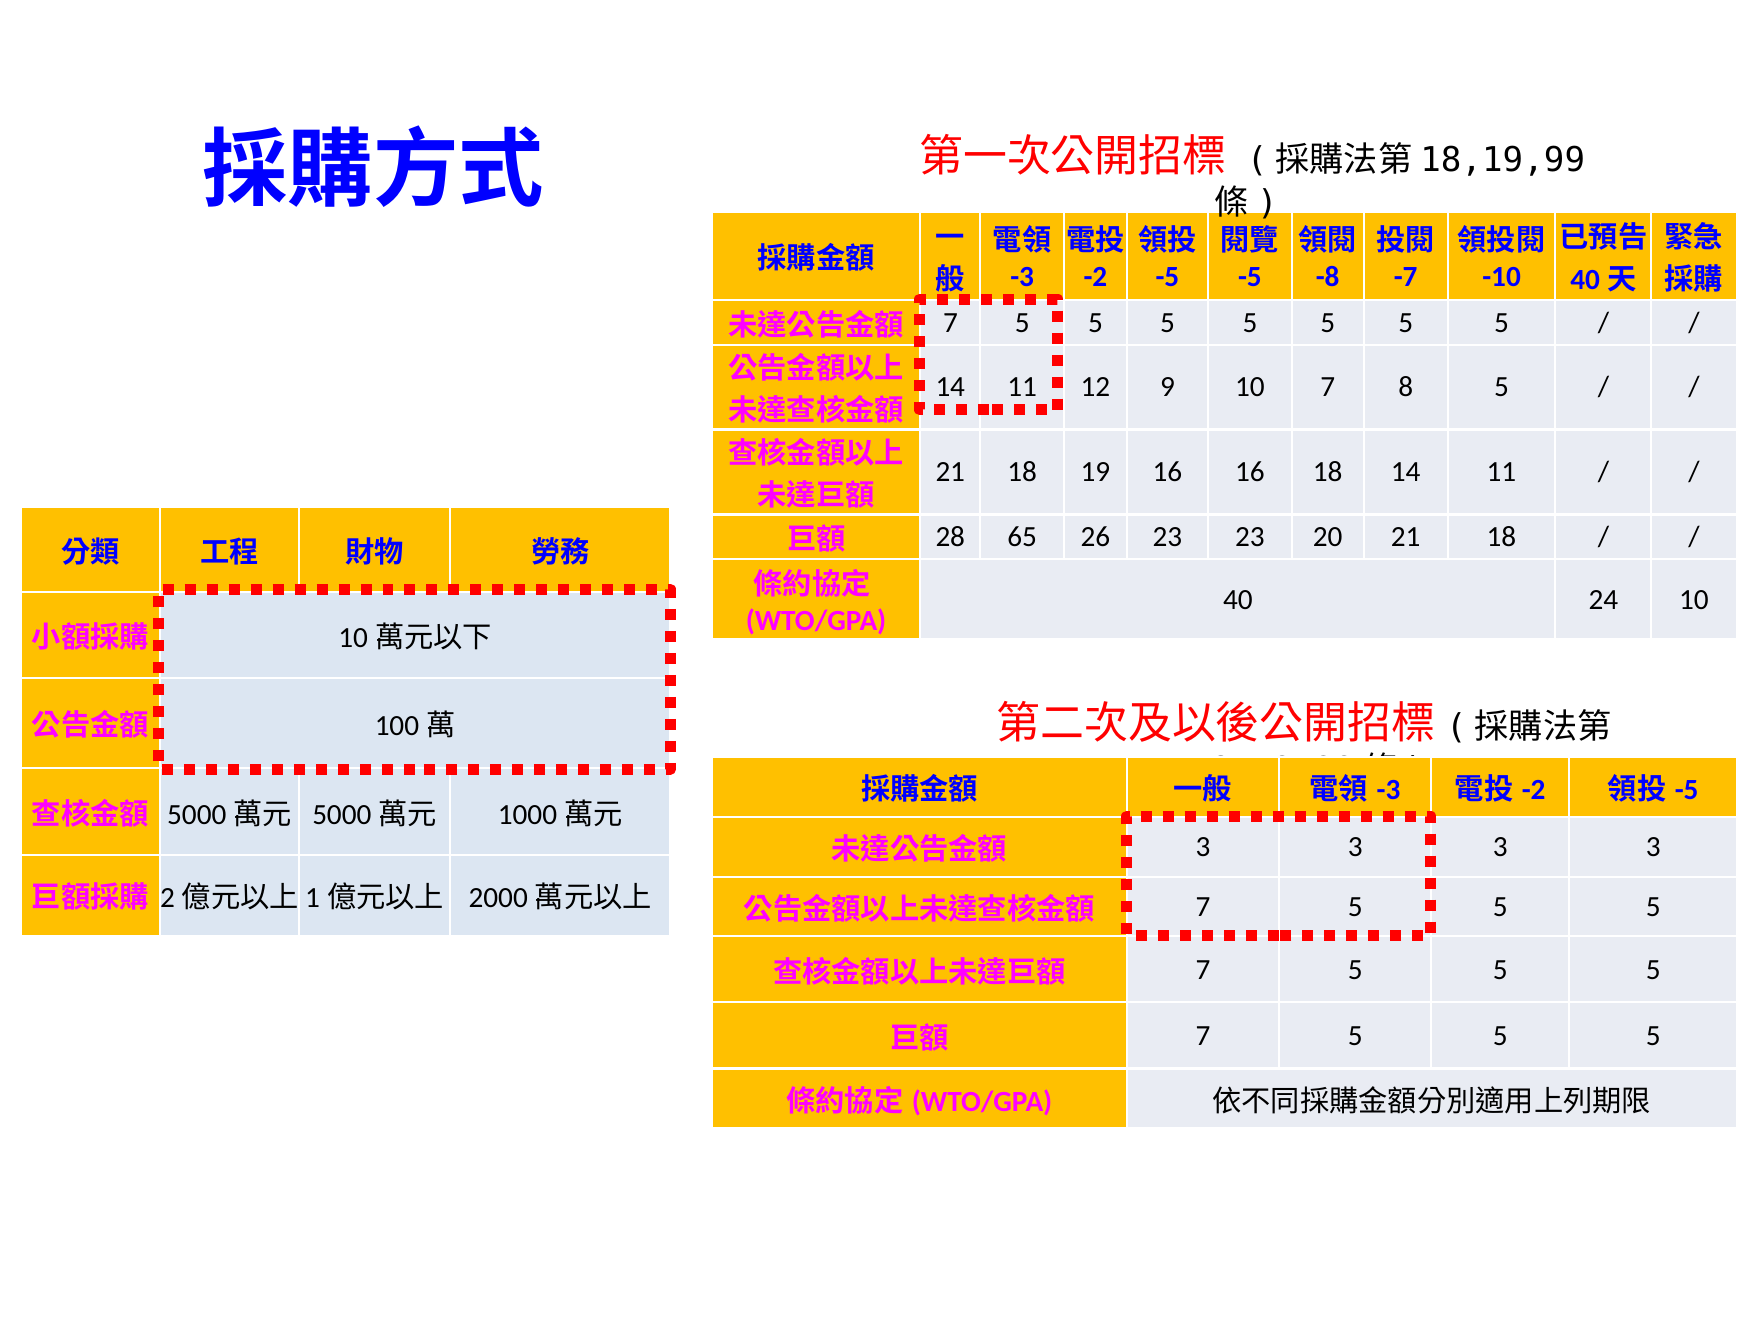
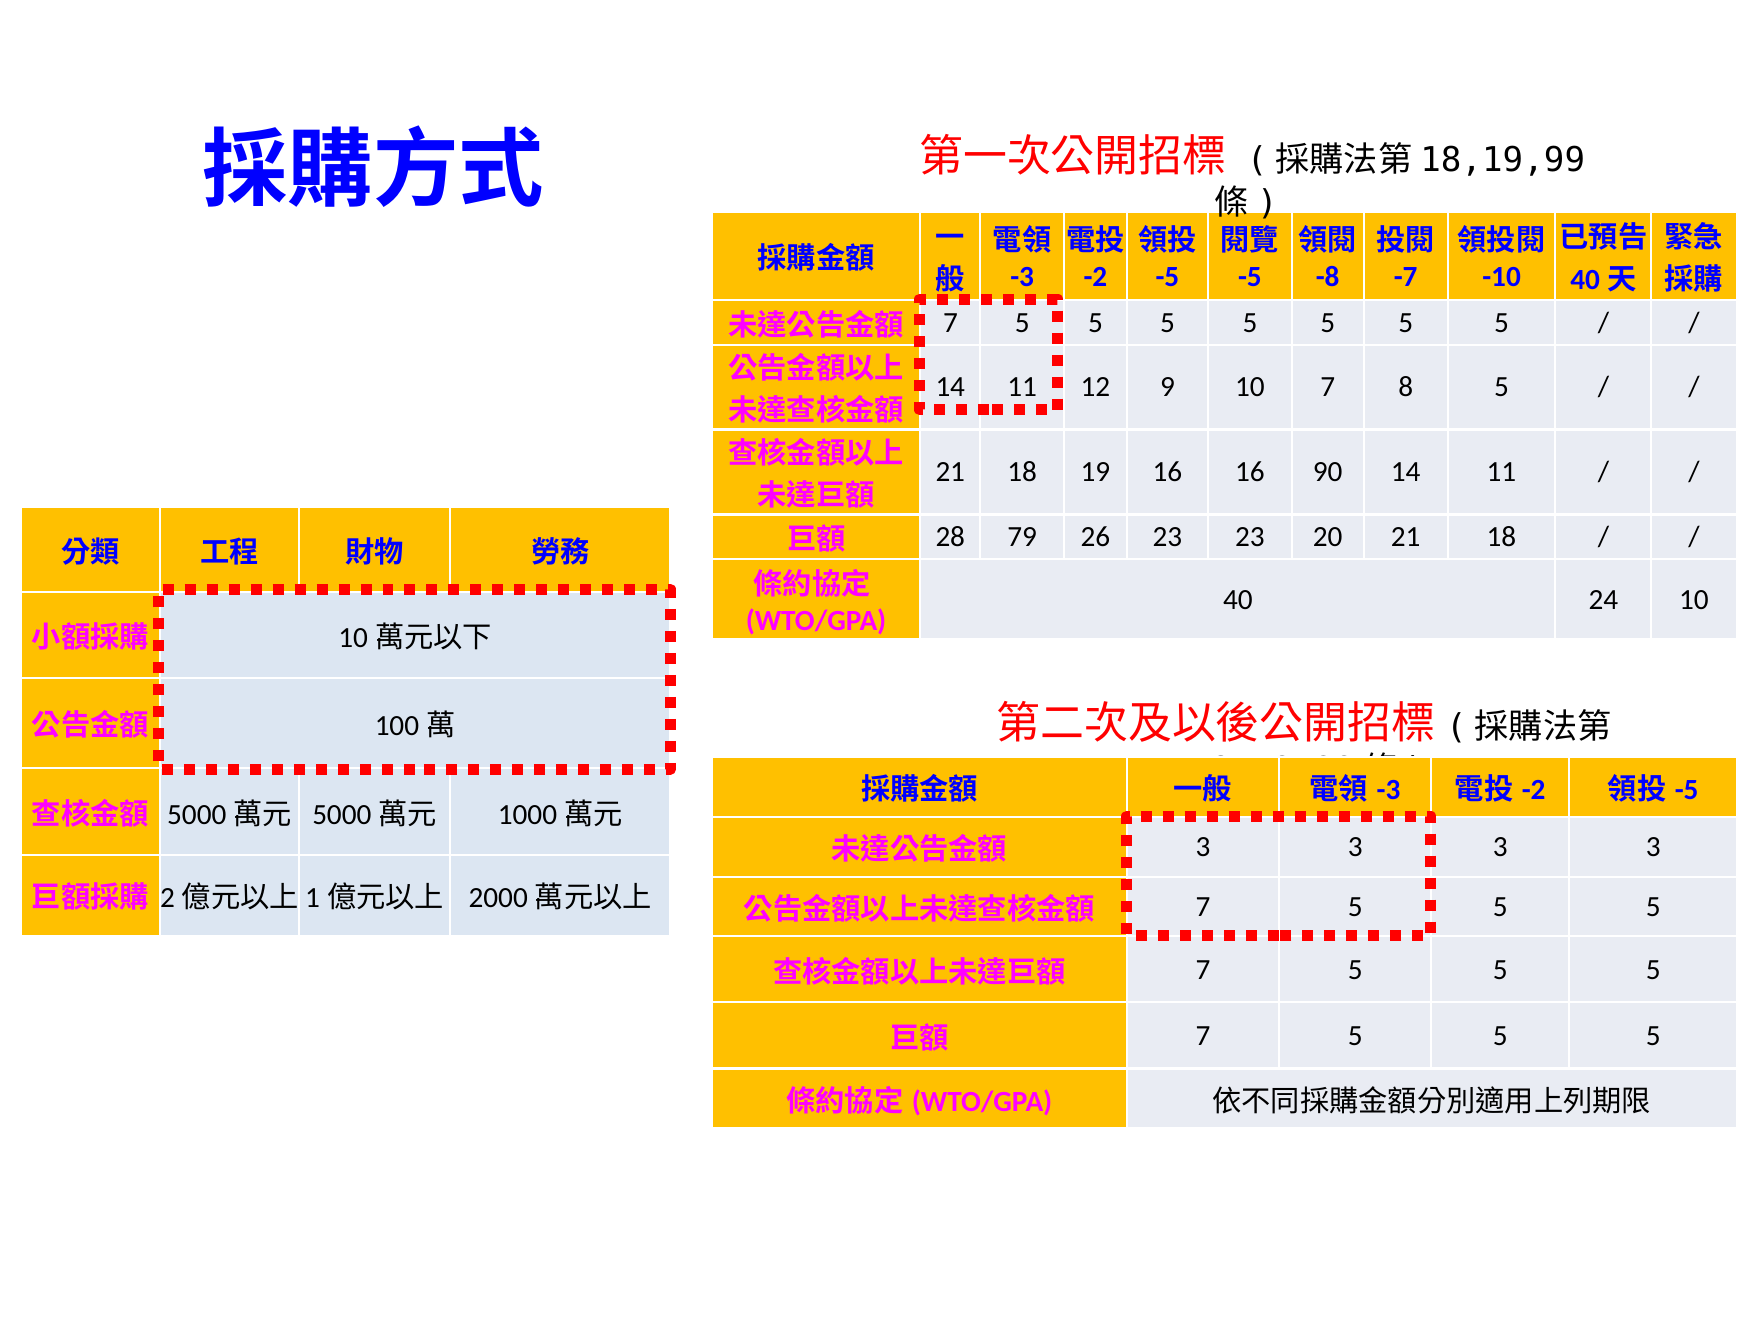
16 18: 18 -> 90 (1328, 472)
65: 65 -> 79 (1022, 537)
